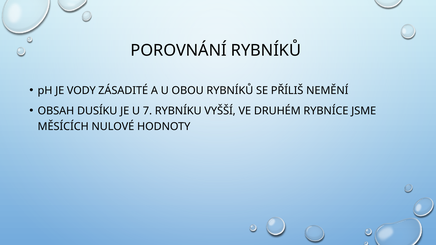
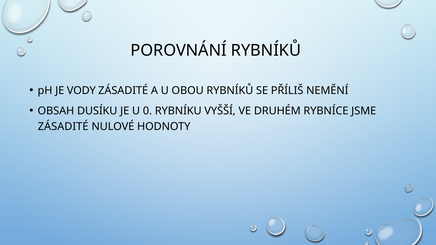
7: 7 -> 0 (147, 111)
MĚSÍCÍCH: MĚSÍCÍCH -> ZÁSADITÉ (63, 127)
